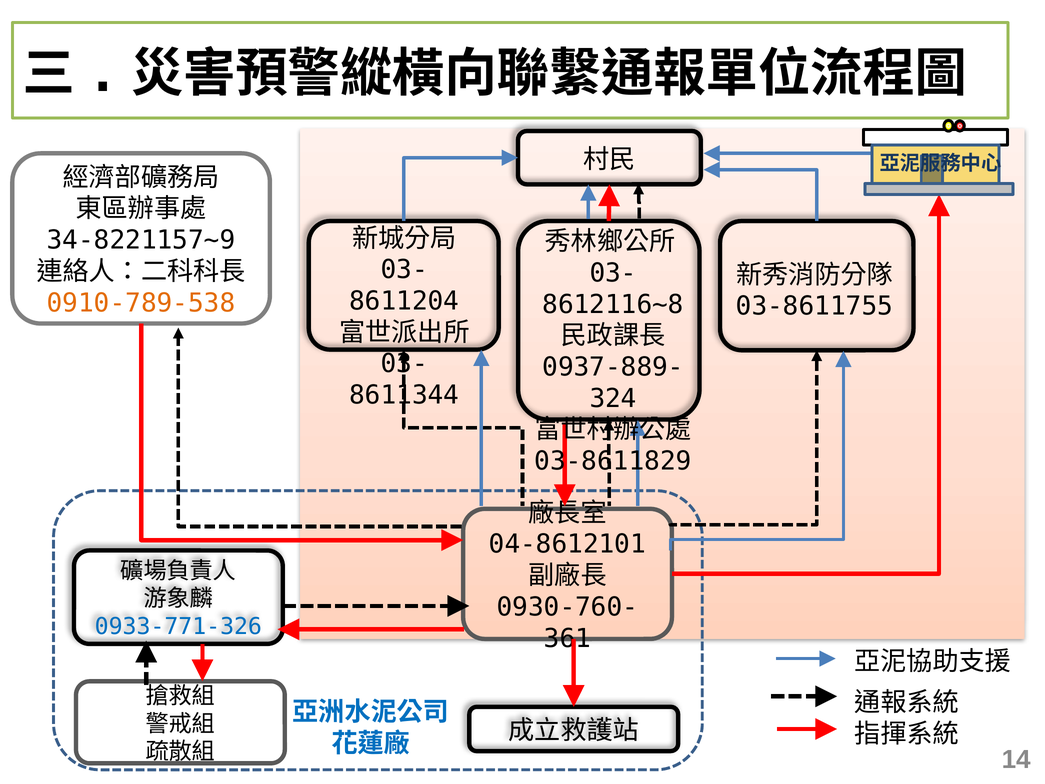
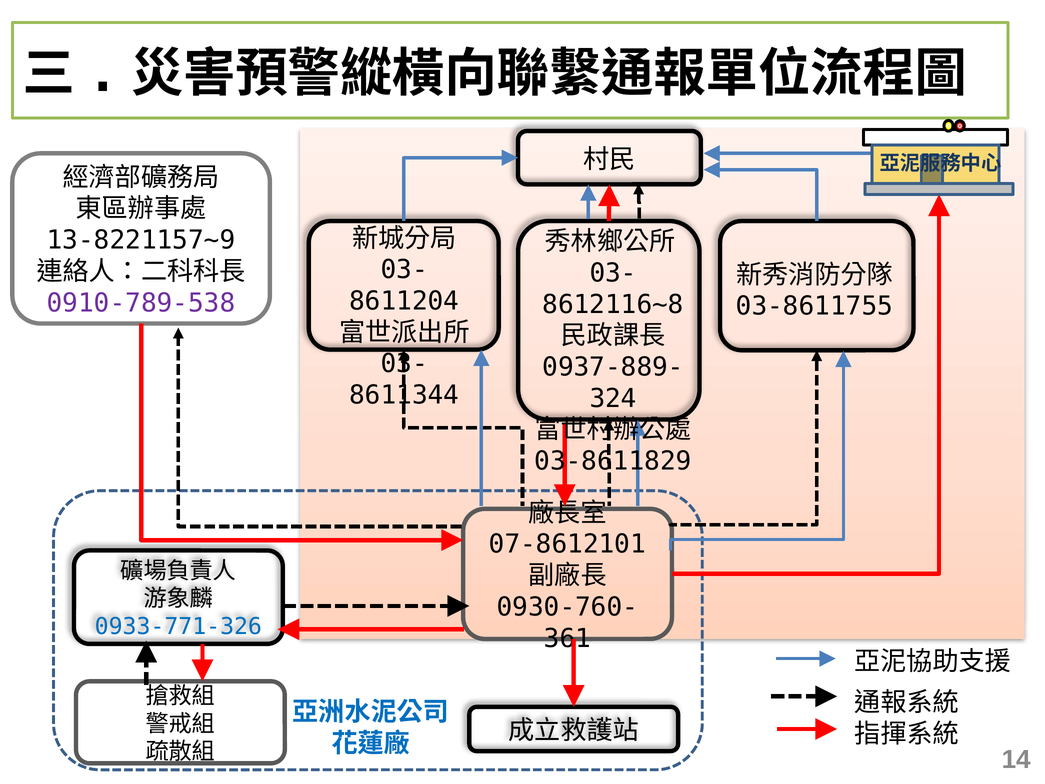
34-8221157~9: 34-8221157~9 -> 13-8221157~9 (141, 240)
0910-789-538 colour: orange -> purple (141, 303)
04-8612101: 04-8612101 -> 07-8612101 (567, 544)
